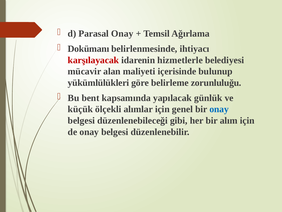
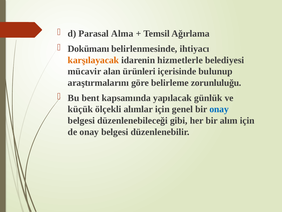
Parasal Onay: Onay -> Alma (122, 34)
karşılayacak colour: red -> orange (93, 60)
maliyeti: maliyeti -> ürünleri (139, 71)
yükümlülükleri: yükümlülükleri -> araştırmalarını (98, 83)
